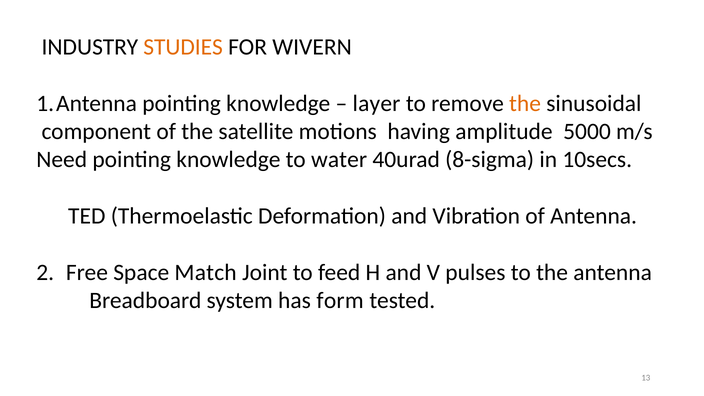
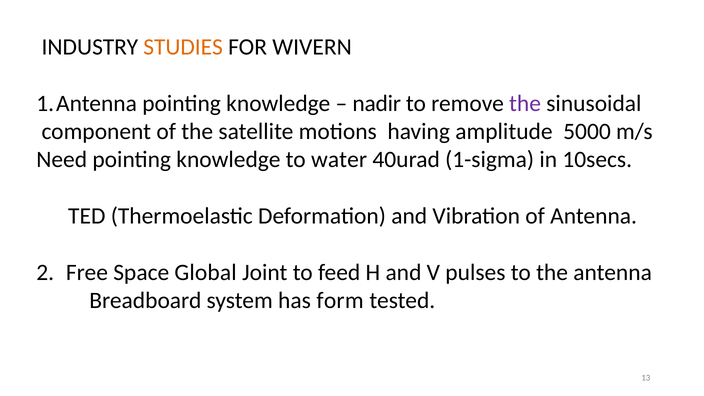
layer: layer -> nadir (377, 103)
the colour: orange -> purple (525, 103)
8-sigma: 8-sigma -> 1-sigma (490, 160)
Match: Match -> Global (206, 272)
